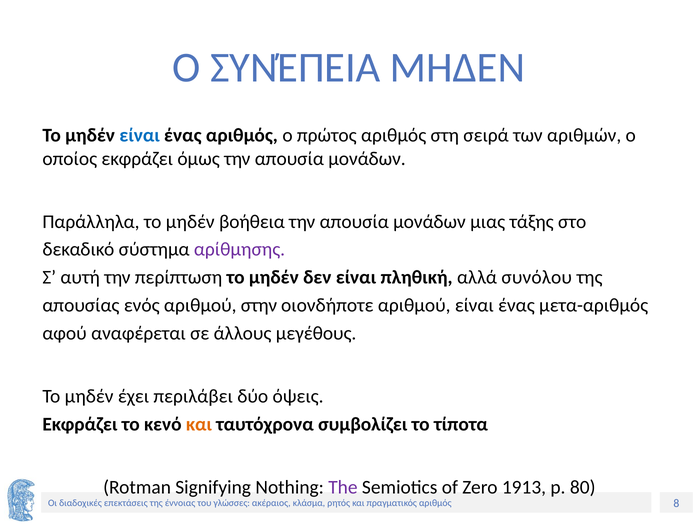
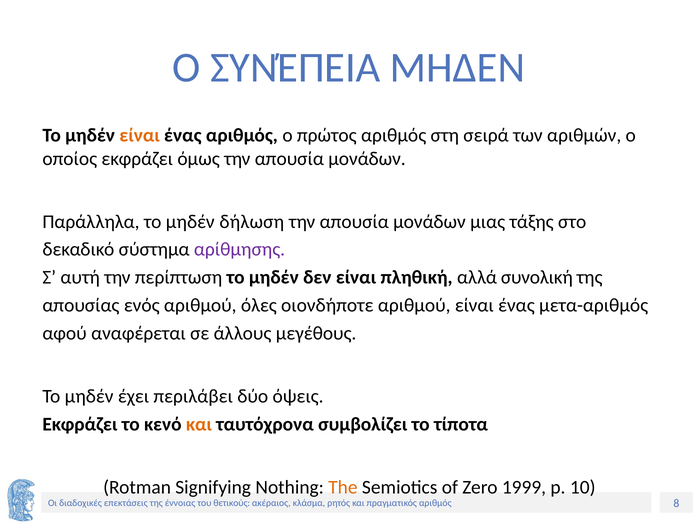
είναι colour: blue -> orange (140, 135)
βοήθεια: βοήθεια -> δήλωση (252, 221)
συνόλου: συνόλου -> συνολική (537, 277)
στην: στην -> όλες (259, 305)
The colour: purple -> orange (343, 487)
1913: 1913 -> 1999 (524, 487)
80: 80 -> 10 (583, 487)
γλώσσες: γλώσσες -> θετικούς (232, 503)
